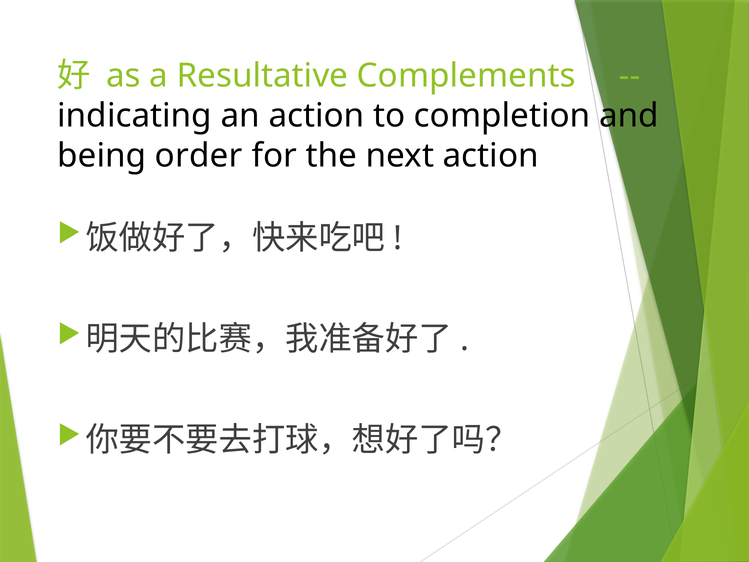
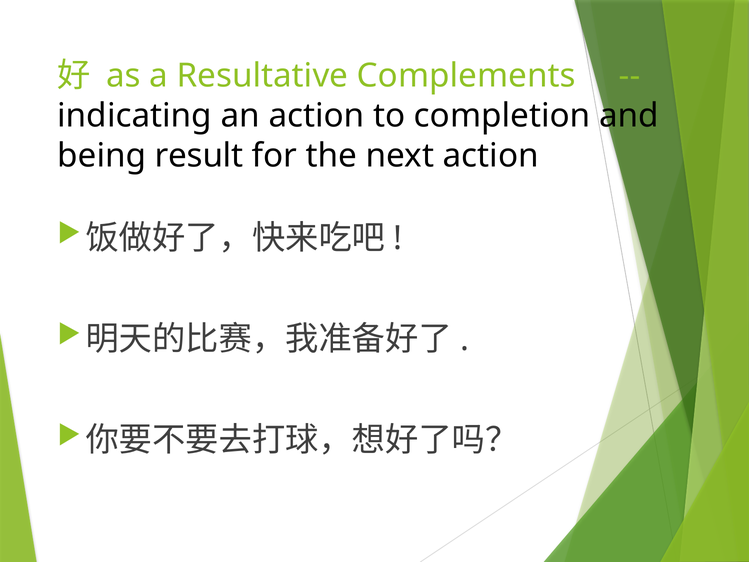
order: order -> result (199, 156)
